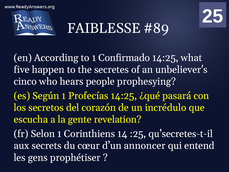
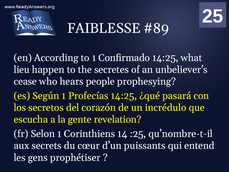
five: five -> lieu (22, 70)
cinco: cinco -> cease (25, 81)
qu’secretes-t-il: qu’secretes-t-il -> qu’nombre-t-il (181, 134)
annoncer: annoncer -> puissants (145, 146)
